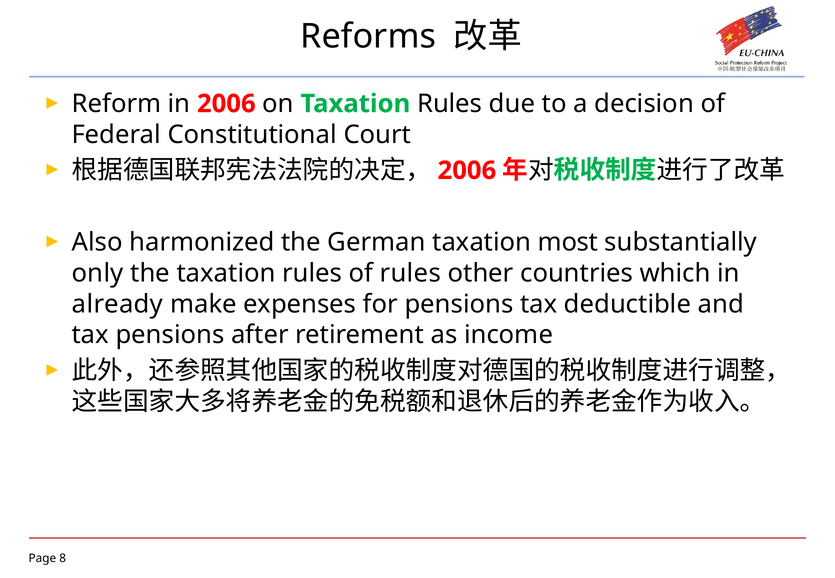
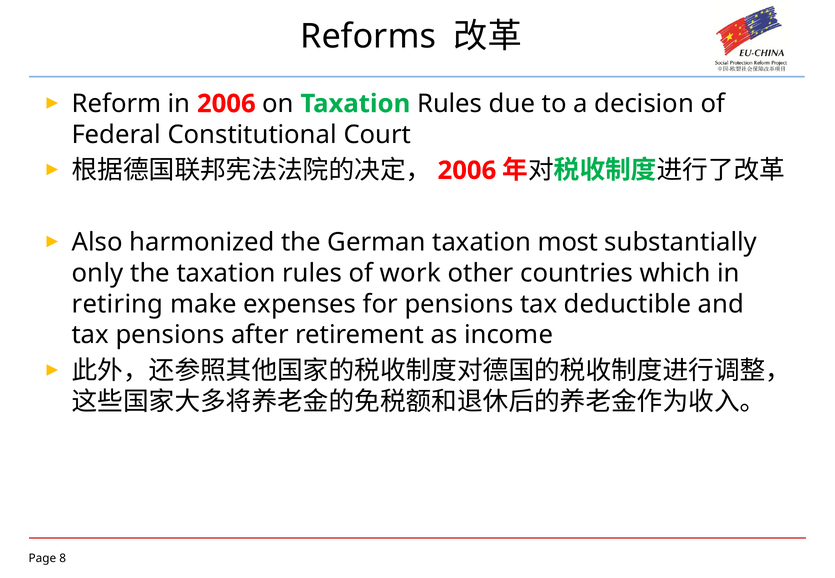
of rules: rules -> work (410, 273)
already: already -> retiring (118, 304)
